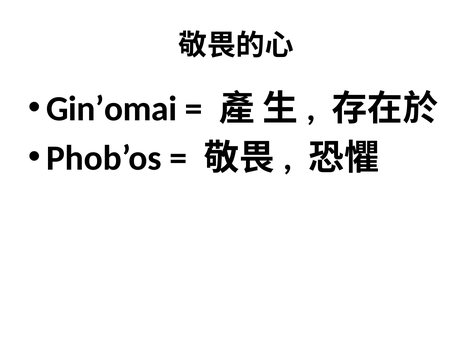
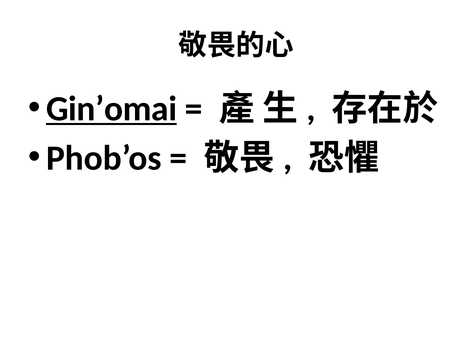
Gin’omai underline: none -> present (112, 109)
